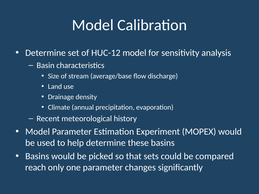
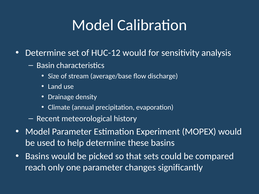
HUC-12 model: model -> would (134, 53)
